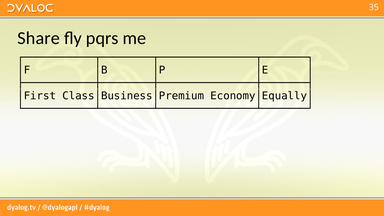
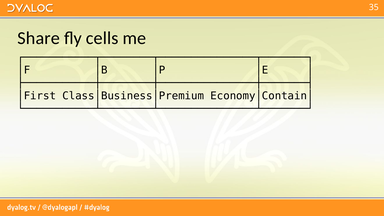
pqrs: pqrs -> cells (102, 38)
Economy│Equally│: Economy│Equally│ -> Economy│Contain│ (262, 96)
